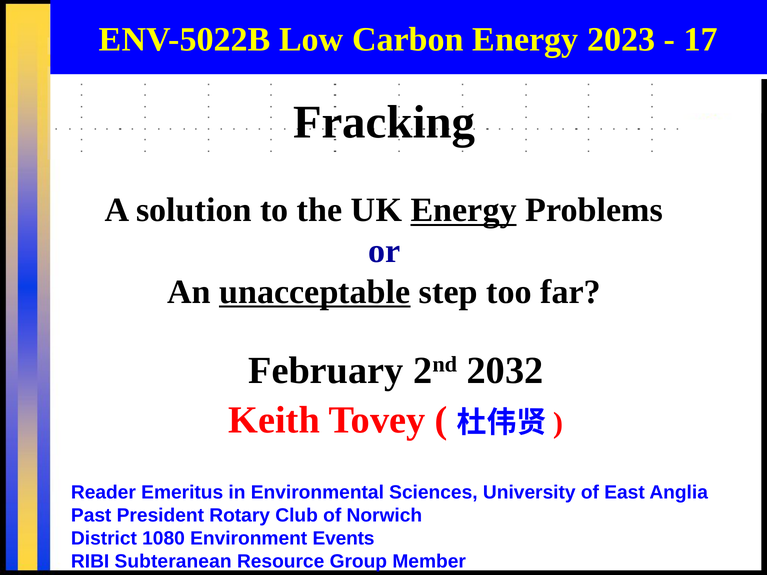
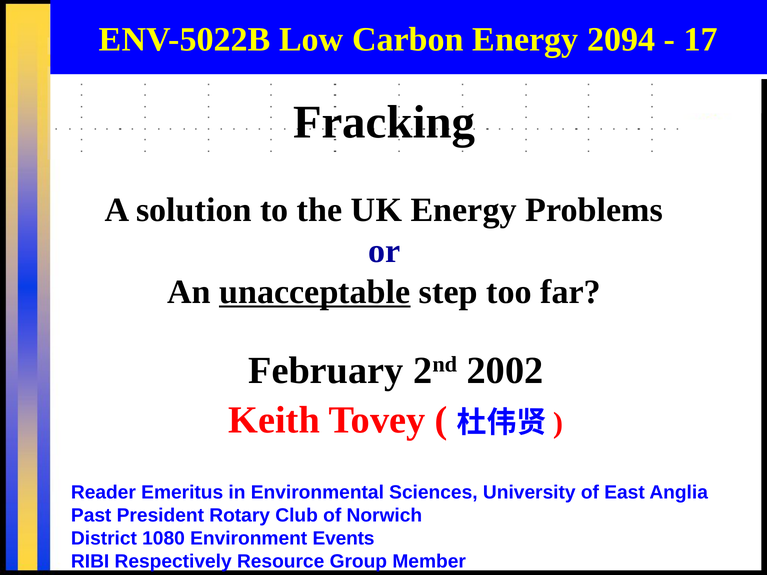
2023: 2023 -> 2094 (621, 40)
Energy underline: present -> none (464, 210)
2032: 2032 -> 2002 (505, 371)
Subteranean: Subteranean -> Respectively (173, 561)
